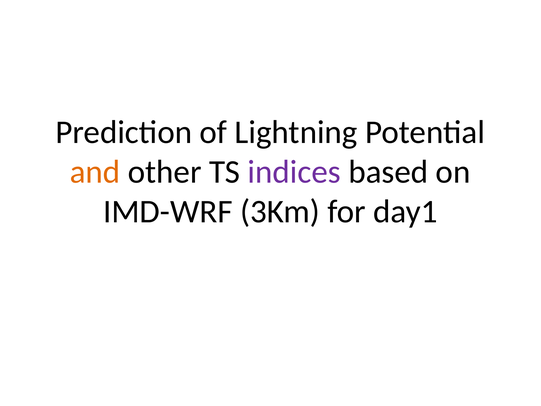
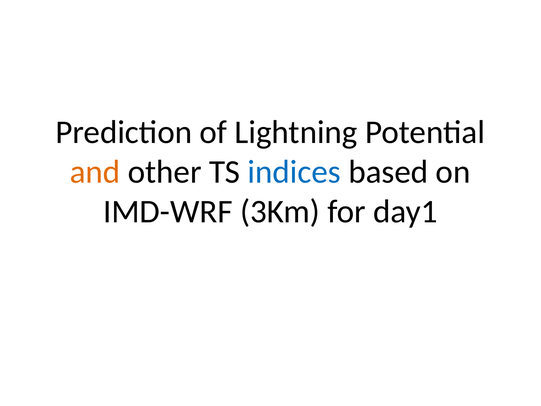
indices colour: purple -> blue (294, 172)
